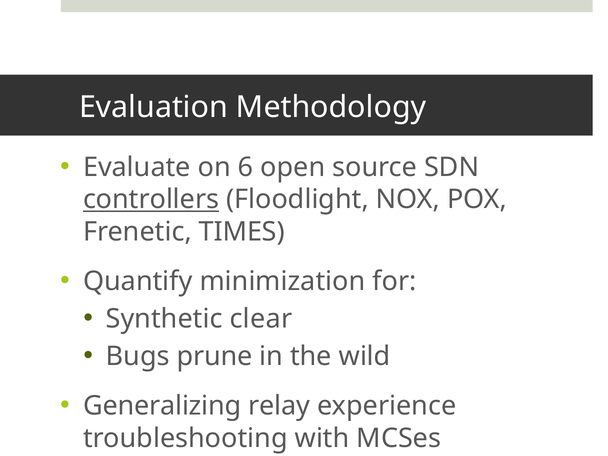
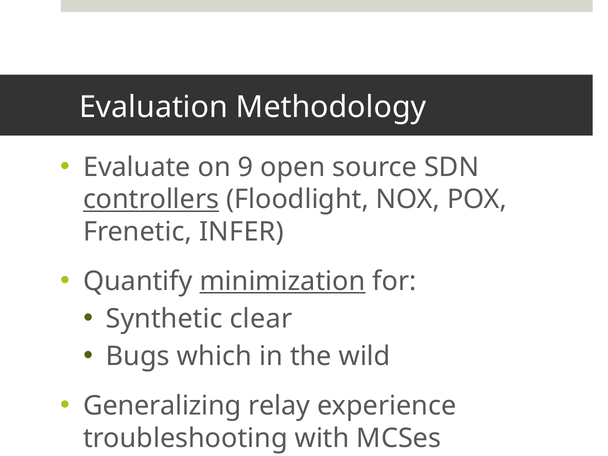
6: 6 -> 9 (246, 167)
TIMES: TIMES -> INFER (242, 232)
minimization underline: none -> present (282, 281)
prune: prune -> which (214, 356)
